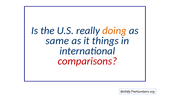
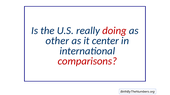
doing colour: orange -> red (114, 31)
same: same -> other (57, 41)
things: things -> center (105, 41)
